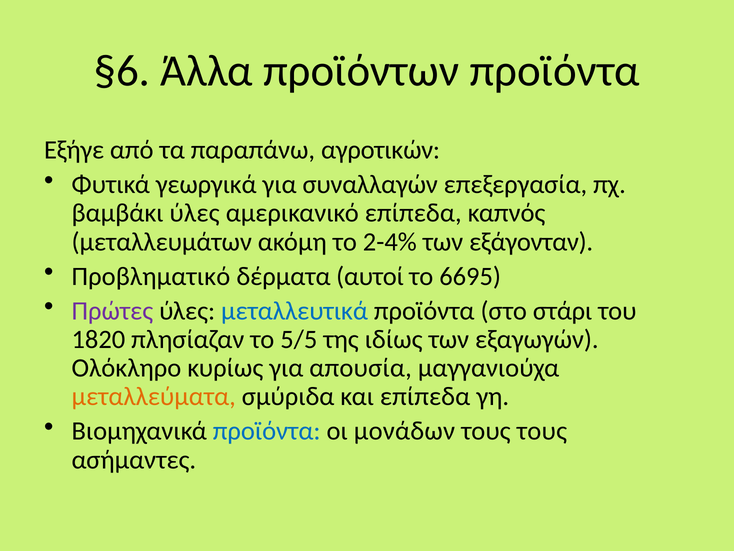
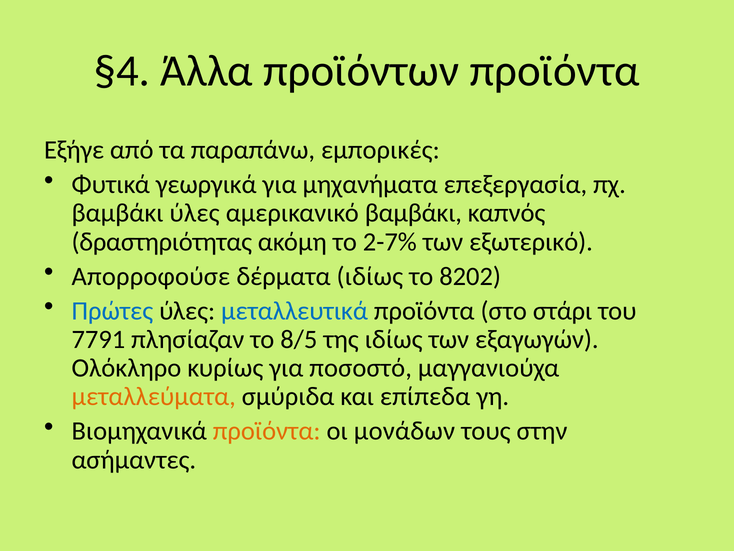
§6: §6 -> §4 (122, 71)
αγροτικών: αγροτικών -> εμπορικές (380, 150)
συναλλαγών: συναλλαγών -> μηχανήματα (370, 184)
αμερικανικό επίπεδα: επίπεδα -> βαμβάκι (413, 213)
μεταλλευμάτων: μεταλλευμάτων -> δραστηριότητας (162, 242)
2-4%: 2-4% -> 2-7% (390, 242)
εξάγονταν: εξάγονταν -> εξωτερικό (531, 242)
Προβληματικό: Προβληματικό -> Απορροφούσε (151, 276)
δέρματα αυτοί: αυτοί -> ιδίως (370, 276)
6695: 6695 -> 8202 (470, 276)
Πρώτες colour: purple -> blue (112, 311)
1820: 1820 -> 7791 (98, 339)
5/5: 5/5 -> 8/5 (299, 339)
απουσία: απουσία -> ποσοστό (361, 368)
προϊόντα colour: blue -> orange (267, 431)
τους τους: τους -> στην (542, 431)
